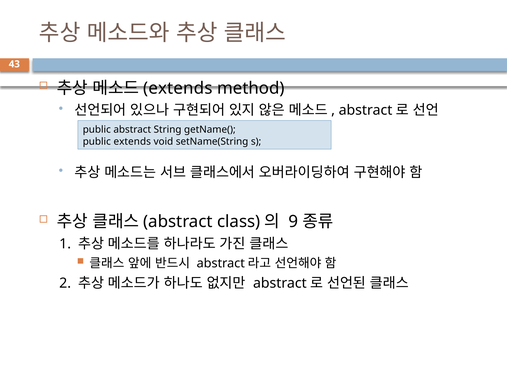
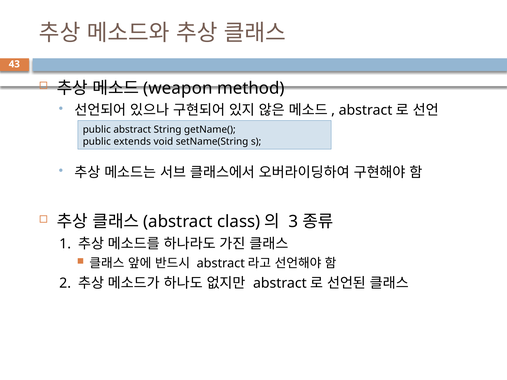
extends: extends -> weapon (178, 88)
9: 9 -> 3 (293, 222)
